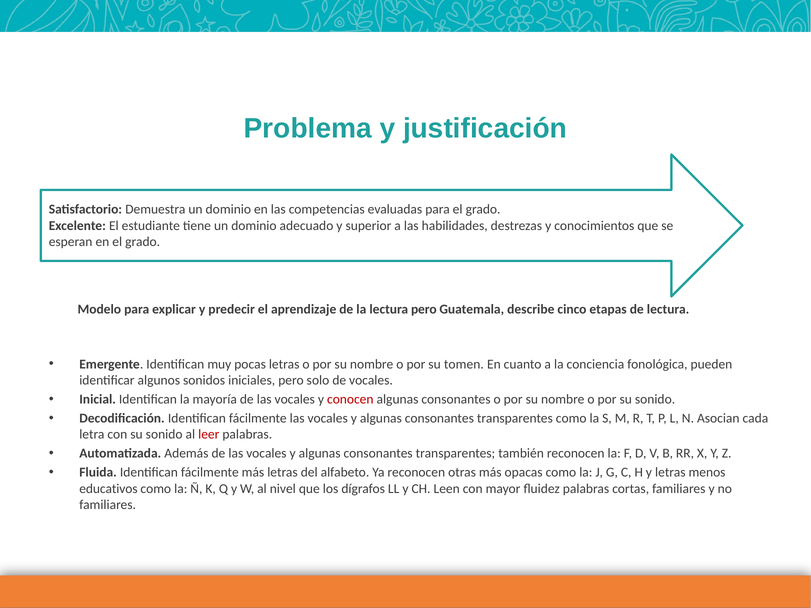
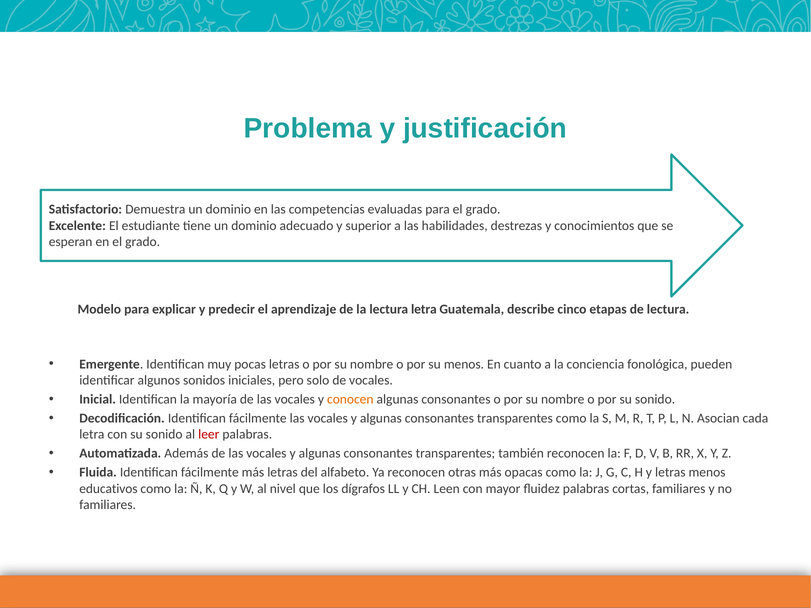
lectura pero: pero -> letra (424, 310)
su tomen: tomen -> menos (464, 364)
conocen colour: red -> orange (350, 400)
